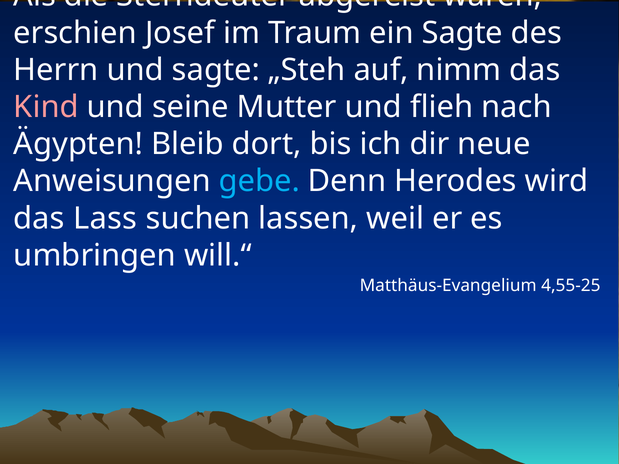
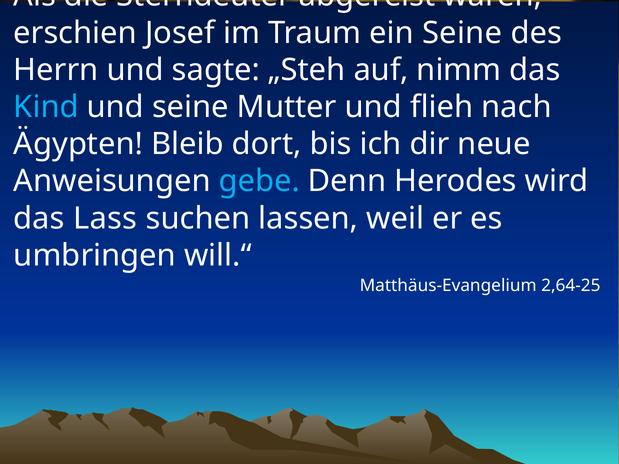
ein Sagte: Sagte -> Seine (462, 33)
Kind colour: pink -> light blue (46, 107)
4,55-25: 4,55-25 -> 2,64-25 (571, 286)
